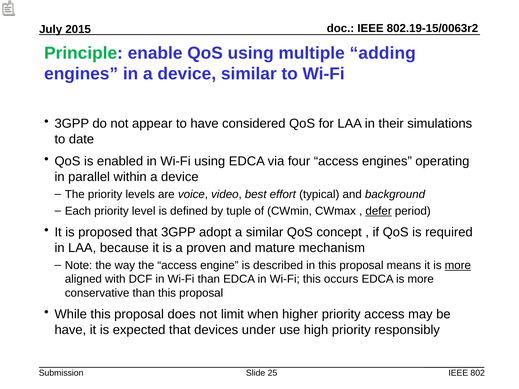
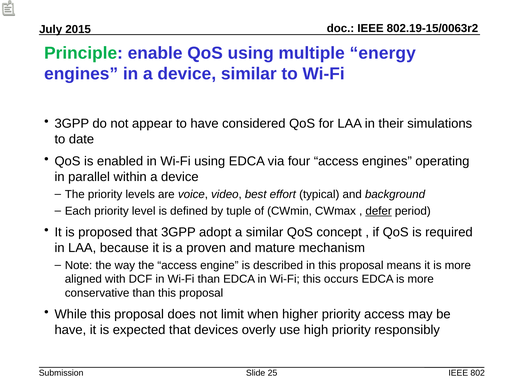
adding: adding -> energy (383, 53)
more underline: present -> none (458, 266)
under: under -> overly (259, 330)
